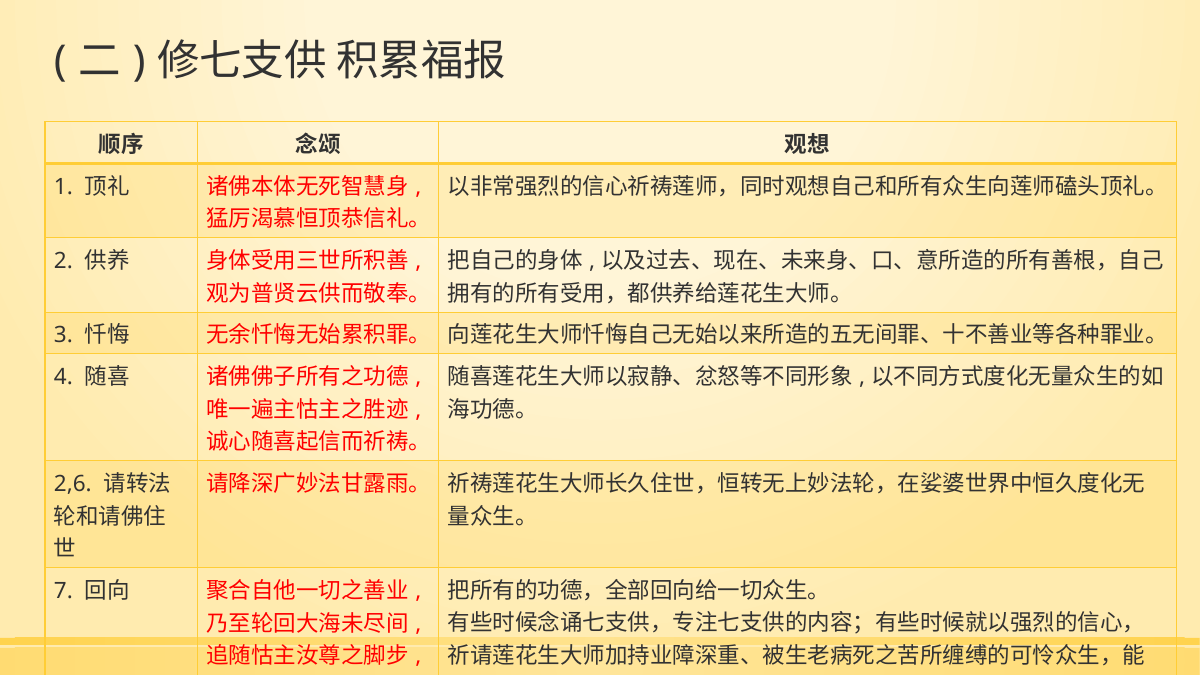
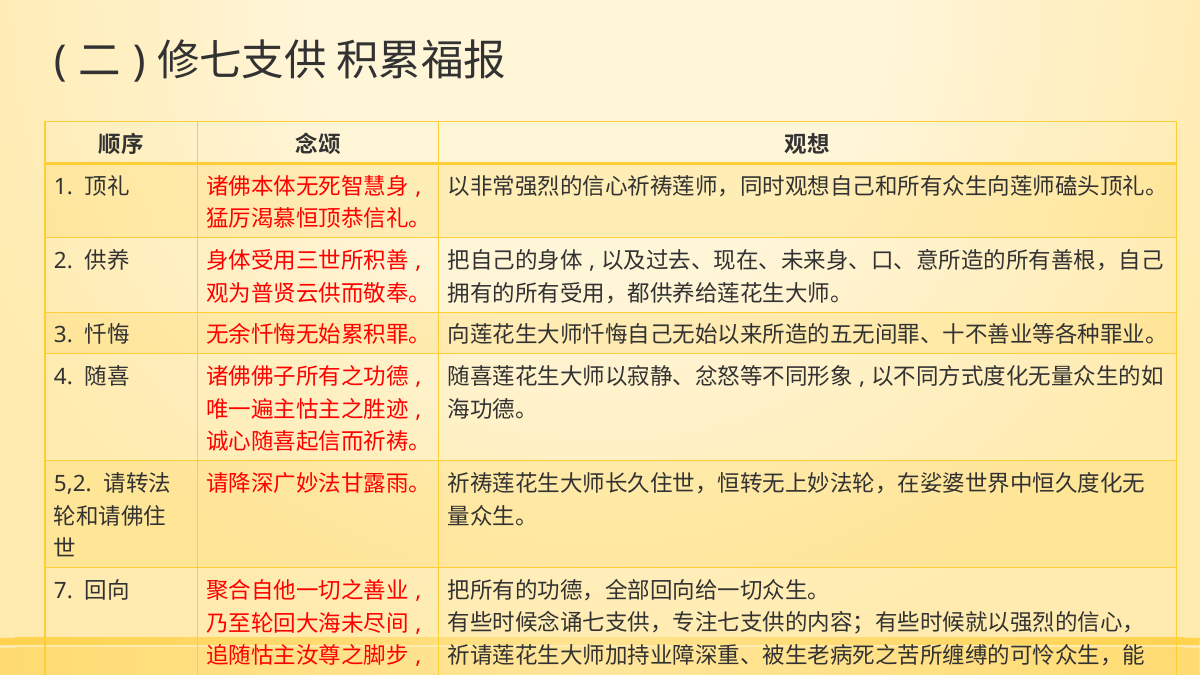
2,6: 2,6 -> 5,2 (73, 484)
